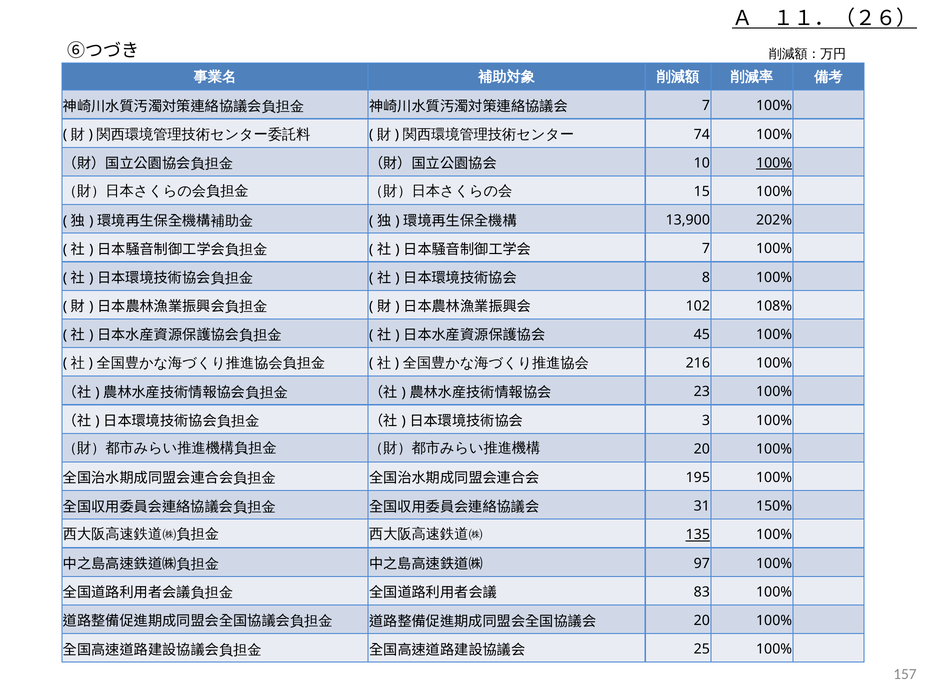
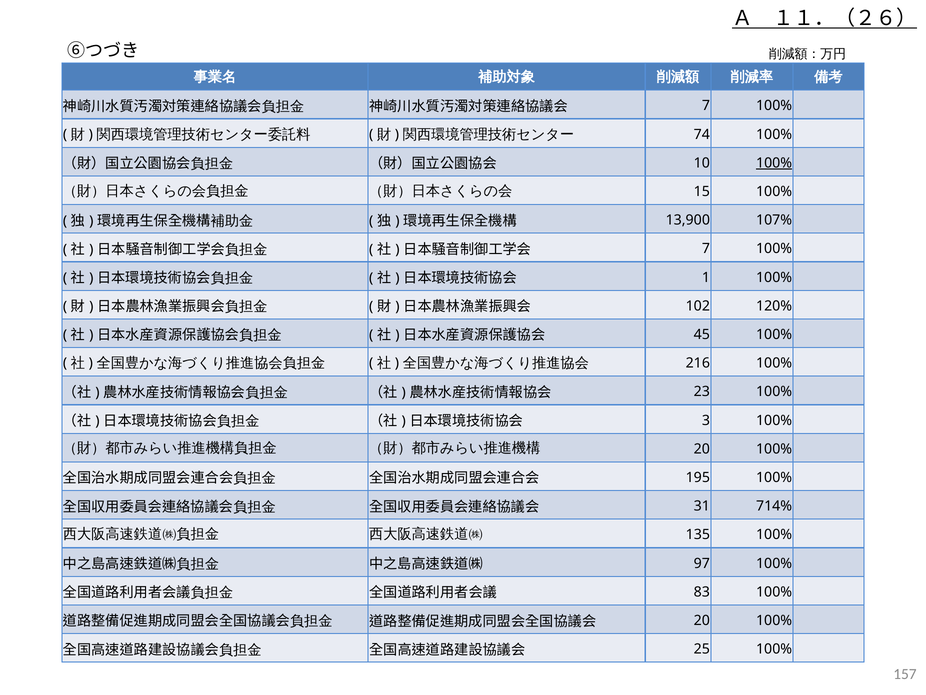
202%: 202% -> 107% (774, 220)
8: 8 -> 1 (706, 277)
108%: 108% -> 120% (774, 306)
150%: 150% -> 714% (774, 506)
135 underline: present -> none (698, 534)
